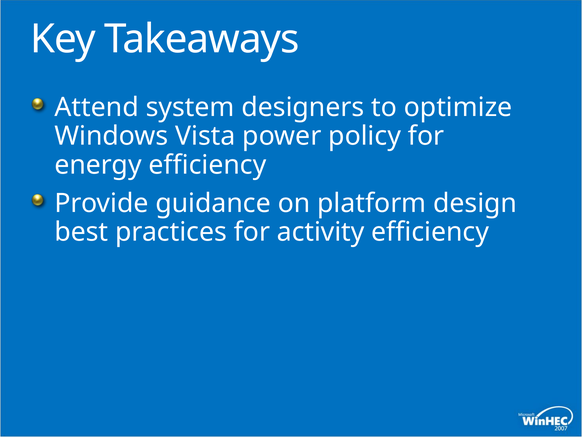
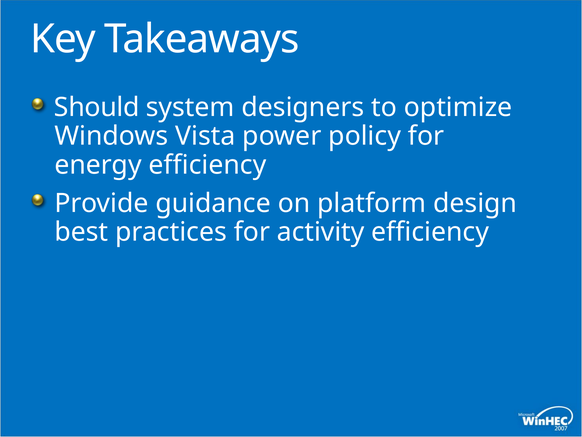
Attend: Attend -> Should (97, 107)
